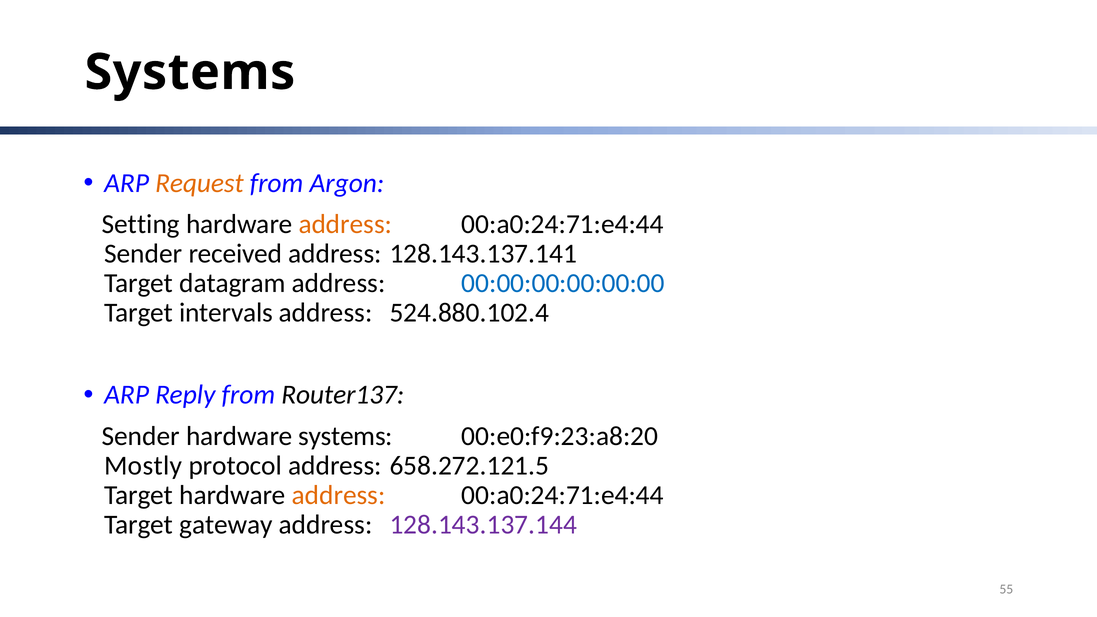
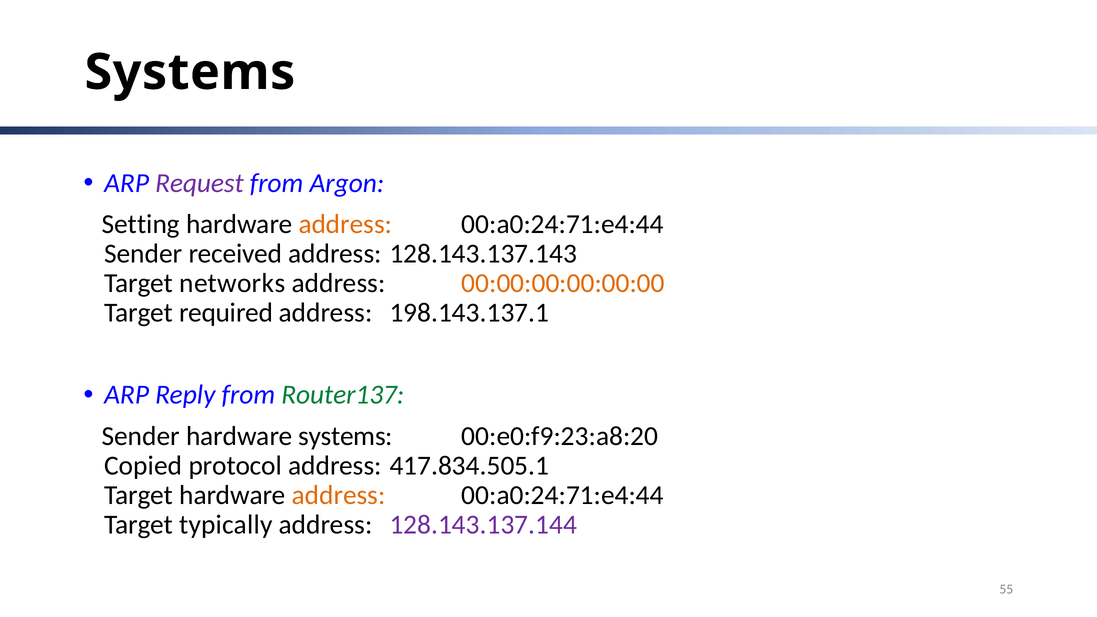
Request colour: orange -> purple (199, 183)
128.143.137.141: 128.143.137.141 -> 128.143.137.143 (483, 254)
datagram: datagram -> networks (232, 283)
00:00:00:00:00:00 colour: blue -> orange (563, 283)
intervals: intervals -> required (226, 313)
524.880.102.4: 524.880.102.4 -> 198.143.137.1 (469, 313)
Router137 colour: black -> green (343, 395)
Mostly: Mostly -> Copied (143, 466)
658.272.121.5: 658.272.121.5 -> 417.834.505.1 (469, 466)
gateway: gateway -> typically (226, 525)
